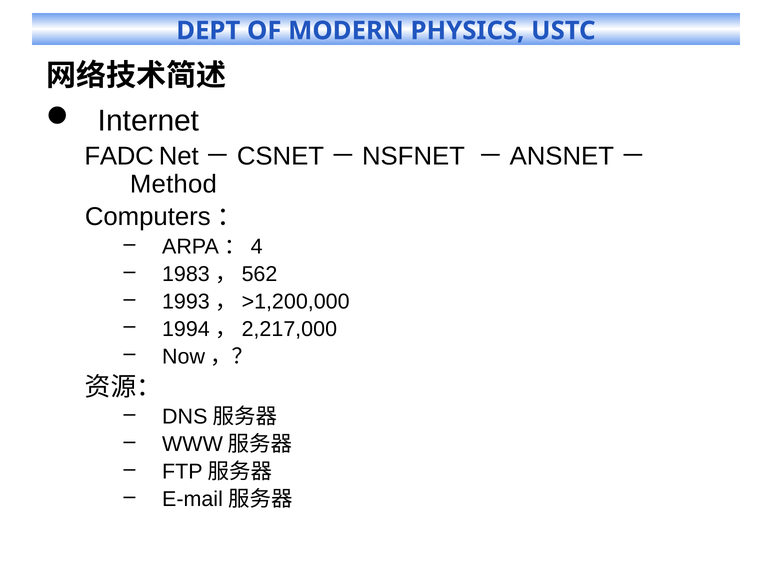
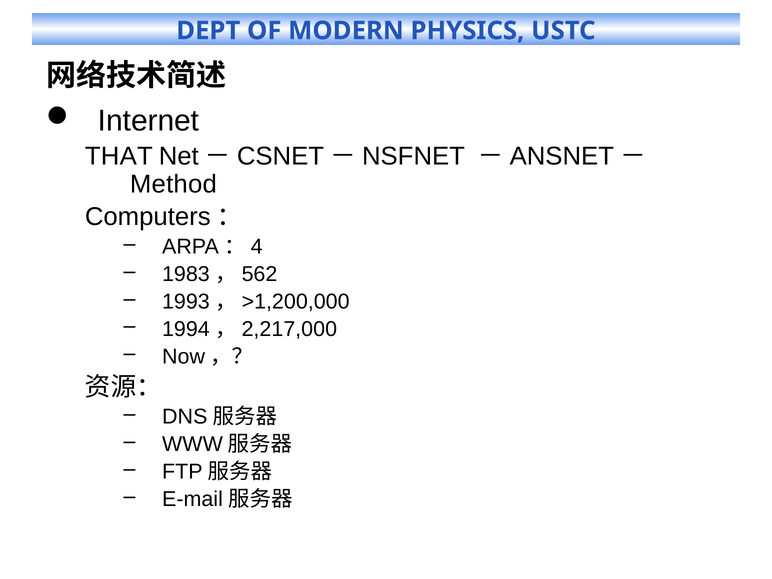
FADC: FADC -> THAT (119, 156)
